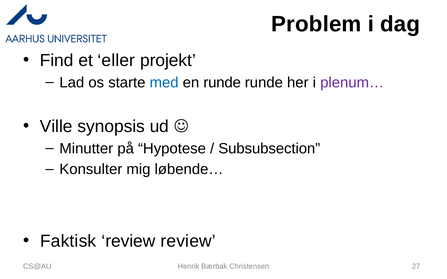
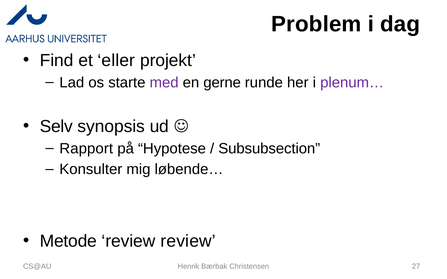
med colour: blue -> purple (164, 83)
en runde: runde -> gerne (222, 83)
Ville: Ville -> Selv (56, 127)
Minutter: Minutter -> Rapport (86, 149)
Faktisk: Faktisk -> Metode (68, 241)
